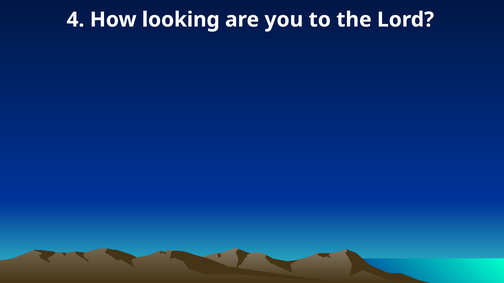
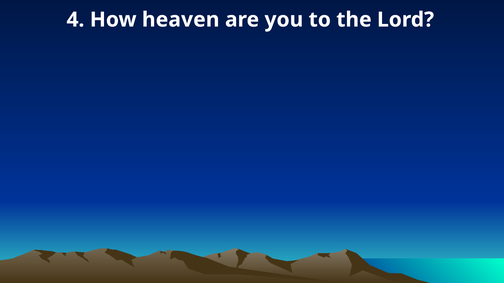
looking: looking -> heaven (181, 20)
